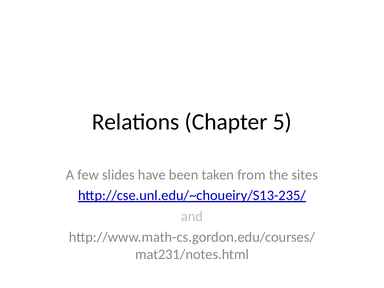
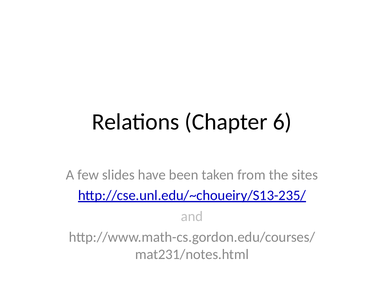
5: 5 -> 6 (282, 122)
